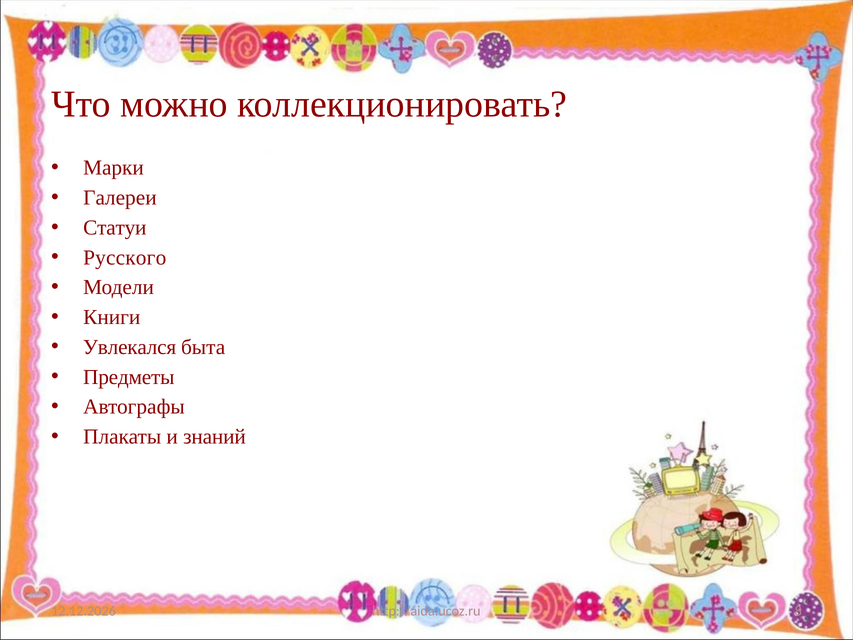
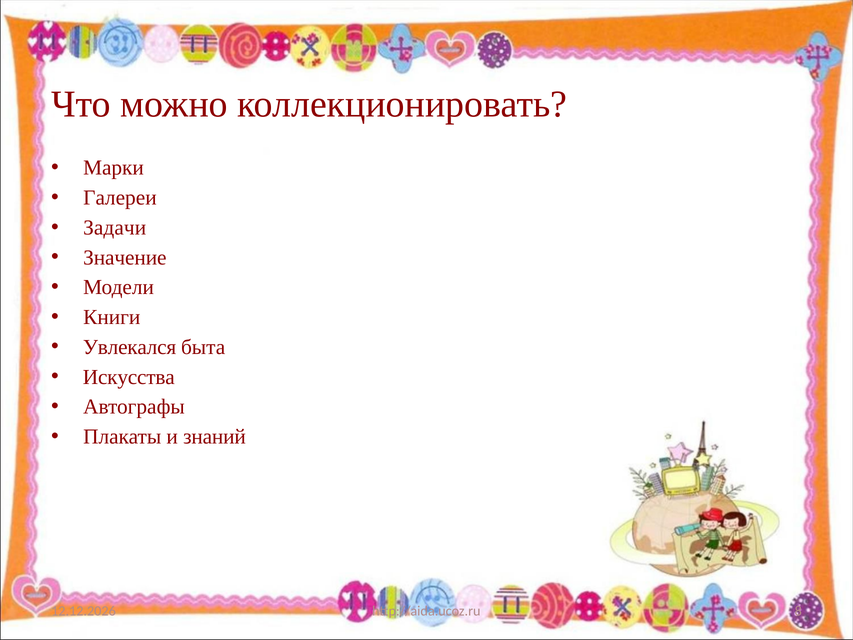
Статуи: Статуи -> Задачи (115, 228)
Русского: Русского -> Значение (125, 257)
Предметы: Предметы -> Искусства (129, 377)
